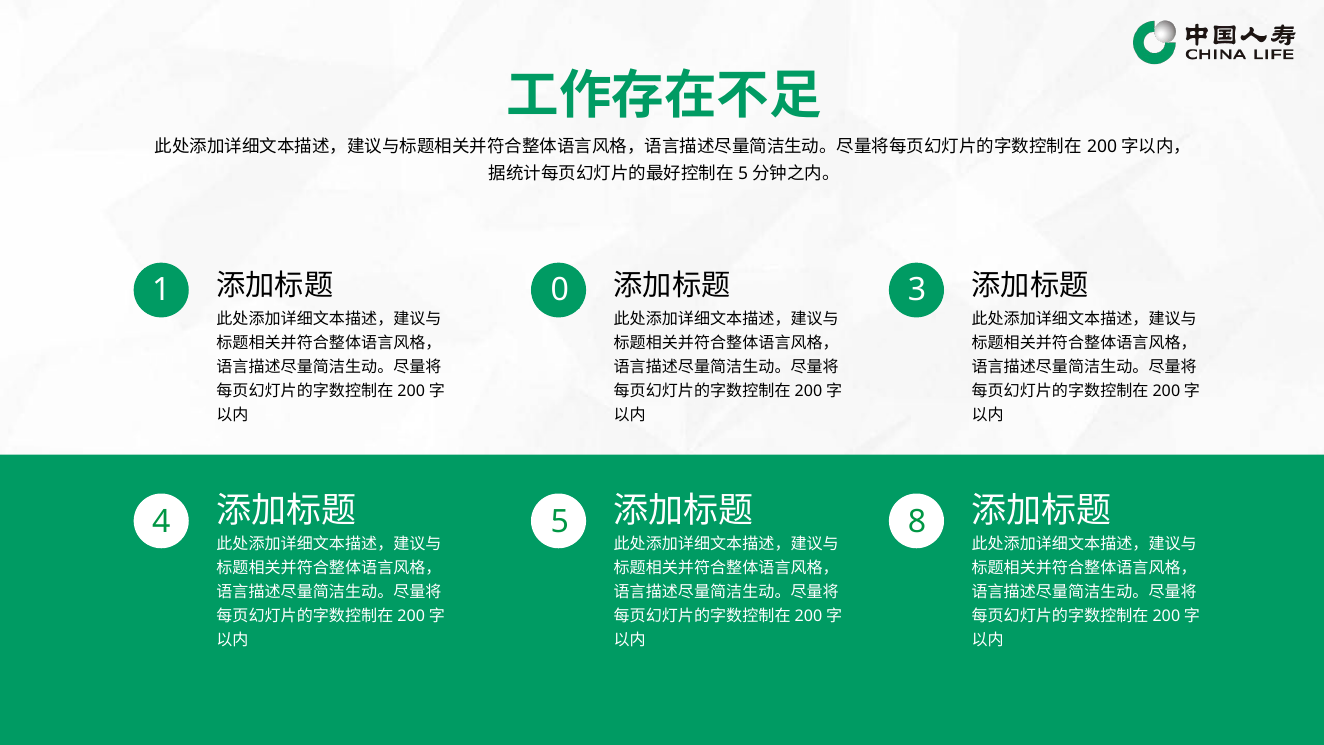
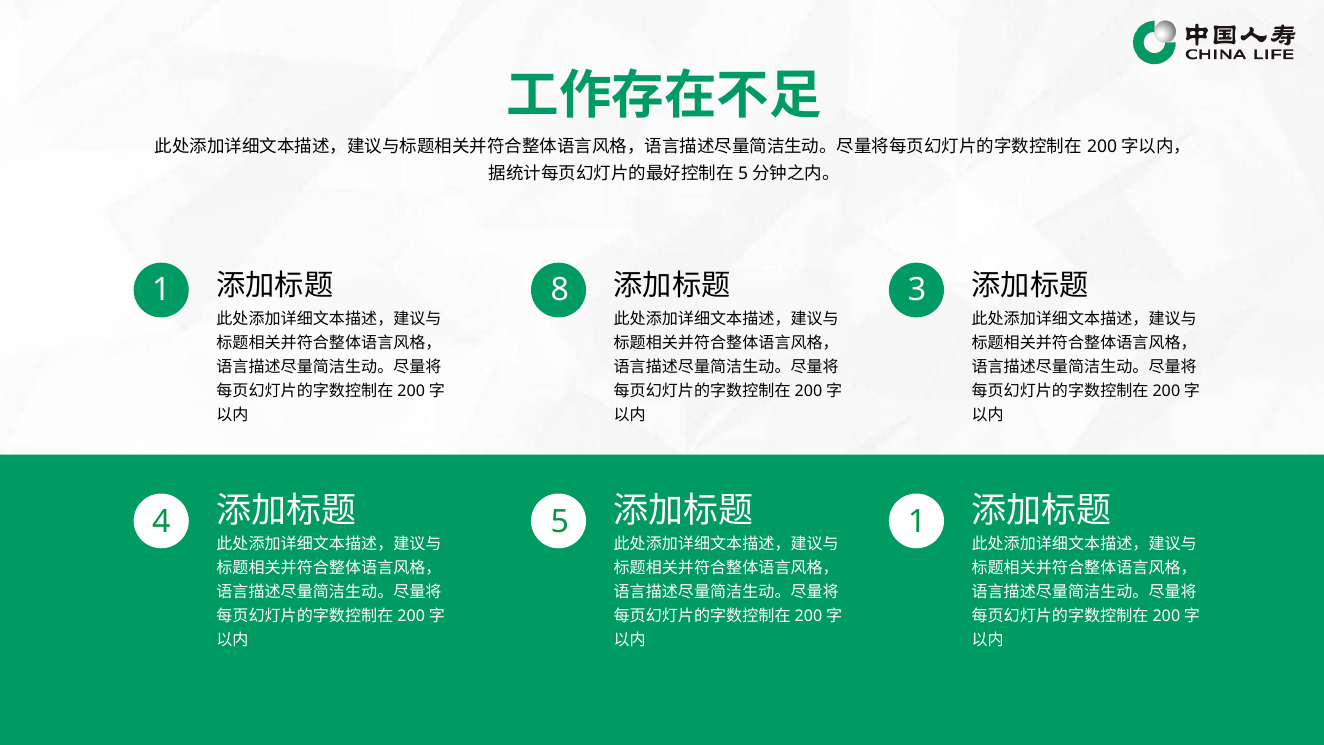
0: 0 -> 8 (560, 290)
5 8: 8 -> 1 (917, 522)
